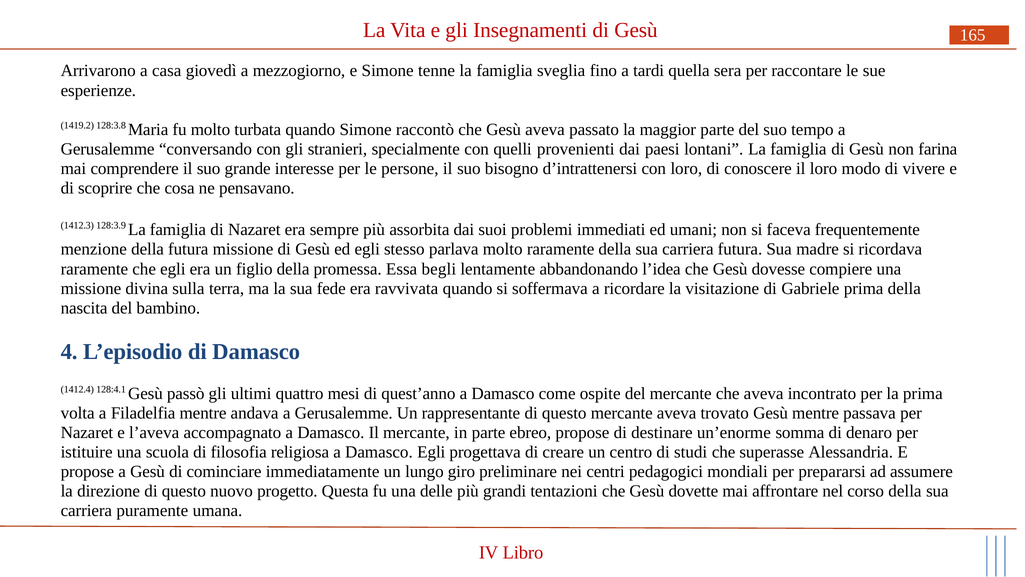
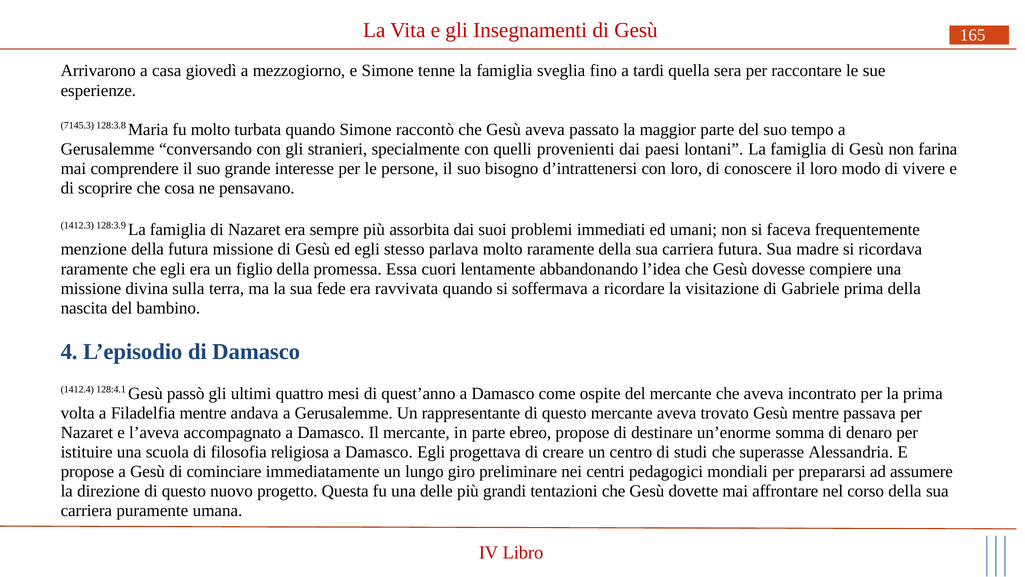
1419.2: 1419.2 -> 7145.3 (77, 126)
begli: begli -> cuori (439, 269)
